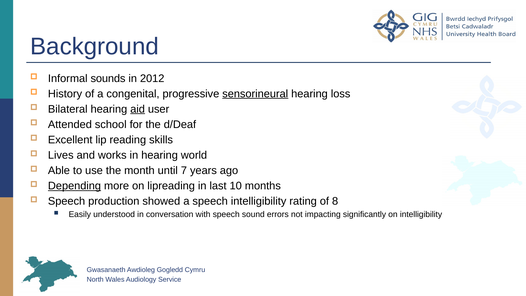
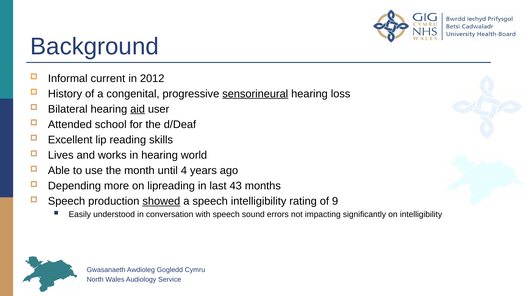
sounds: sounds -> current (108, 78)
7: 7 -> 4 (184, 170)
Depending underline: present -> none (74, 186)
10: 10 -> 43 (236, 186)
showed underline: none -> present (161, 201)
8: 8 -> 9 (335, 201)
